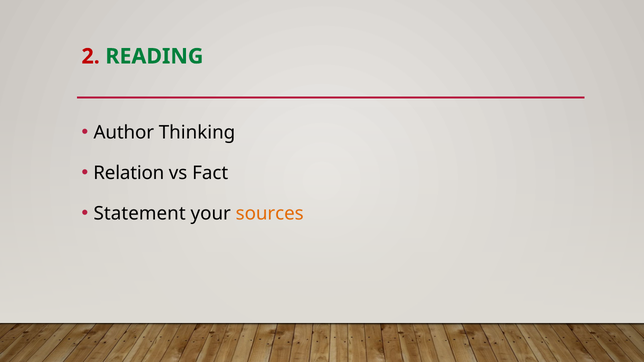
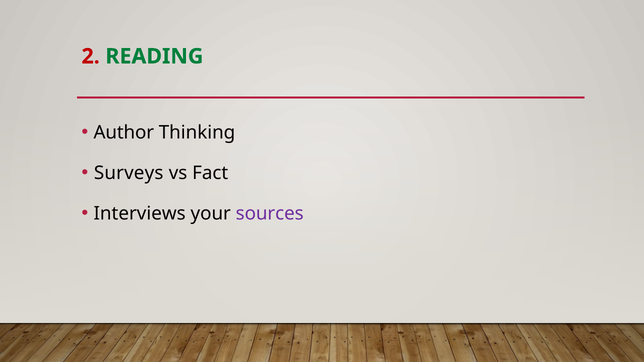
Relation: Relation -> Surveys (129, 173)
Statement: Statement -> Interviews (140, 214)
sources colour: orange -> purple (270, 214)
